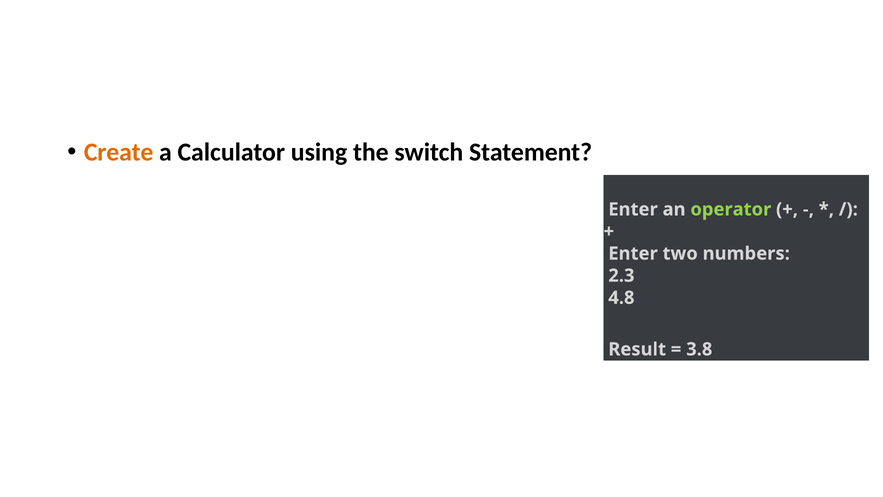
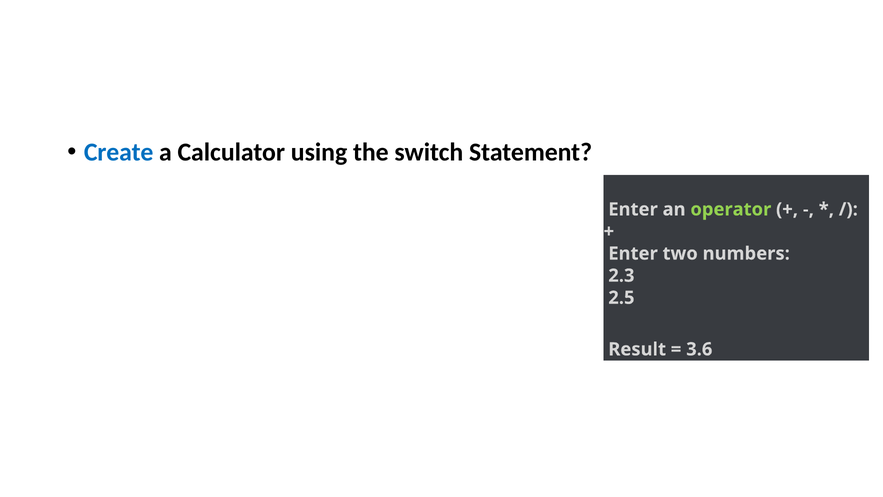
Create colour: orange -> blue (119, 152)
4.8: 4.8 -> 2.5 (621, 298)
3.8: 3.8 -> 3.6 (699, 349)
